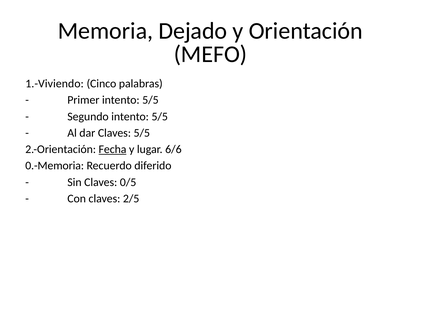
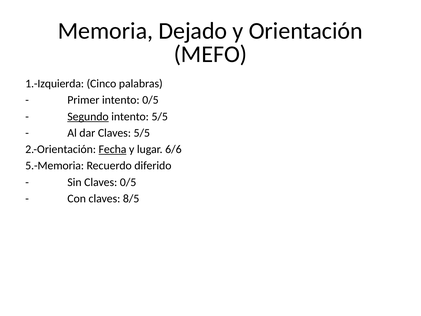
1.-Viviendo: 1.-Viviendo -> 1.-Izquierda (55, 84)
Primer intento 5/5: 5/5 -> 0/5 (150, 100)
Segundo underline: none -> present (88, 116)
0.-Memoria: 0.-Memoria -> 5.-Memoria (55, 166)
2/5: 2/5 -> 8/5 (131, 198)
